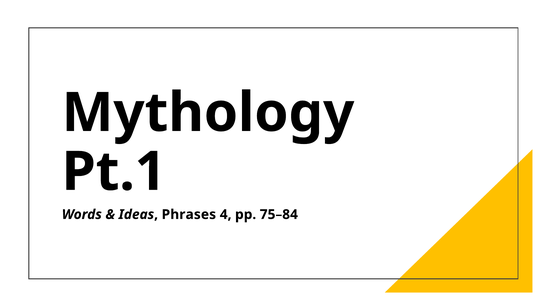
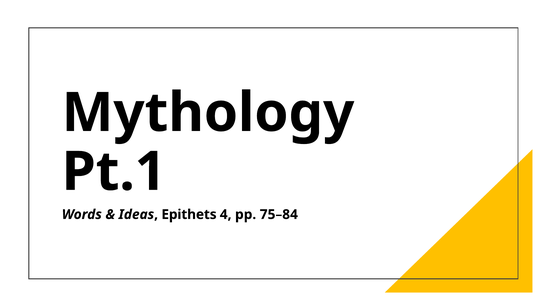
Phrases: Phrases -> Epithets (189, 215)
